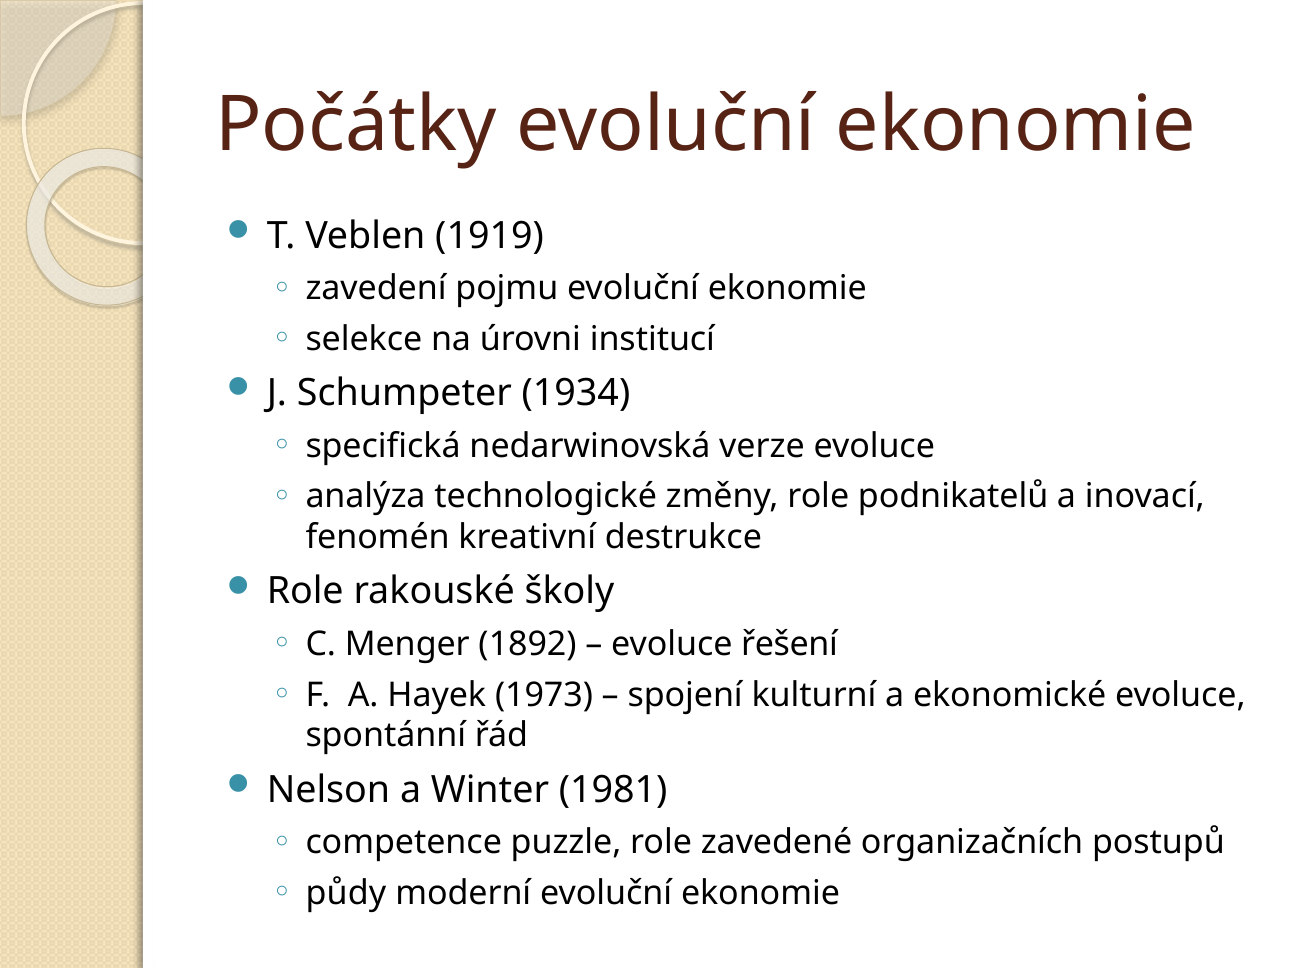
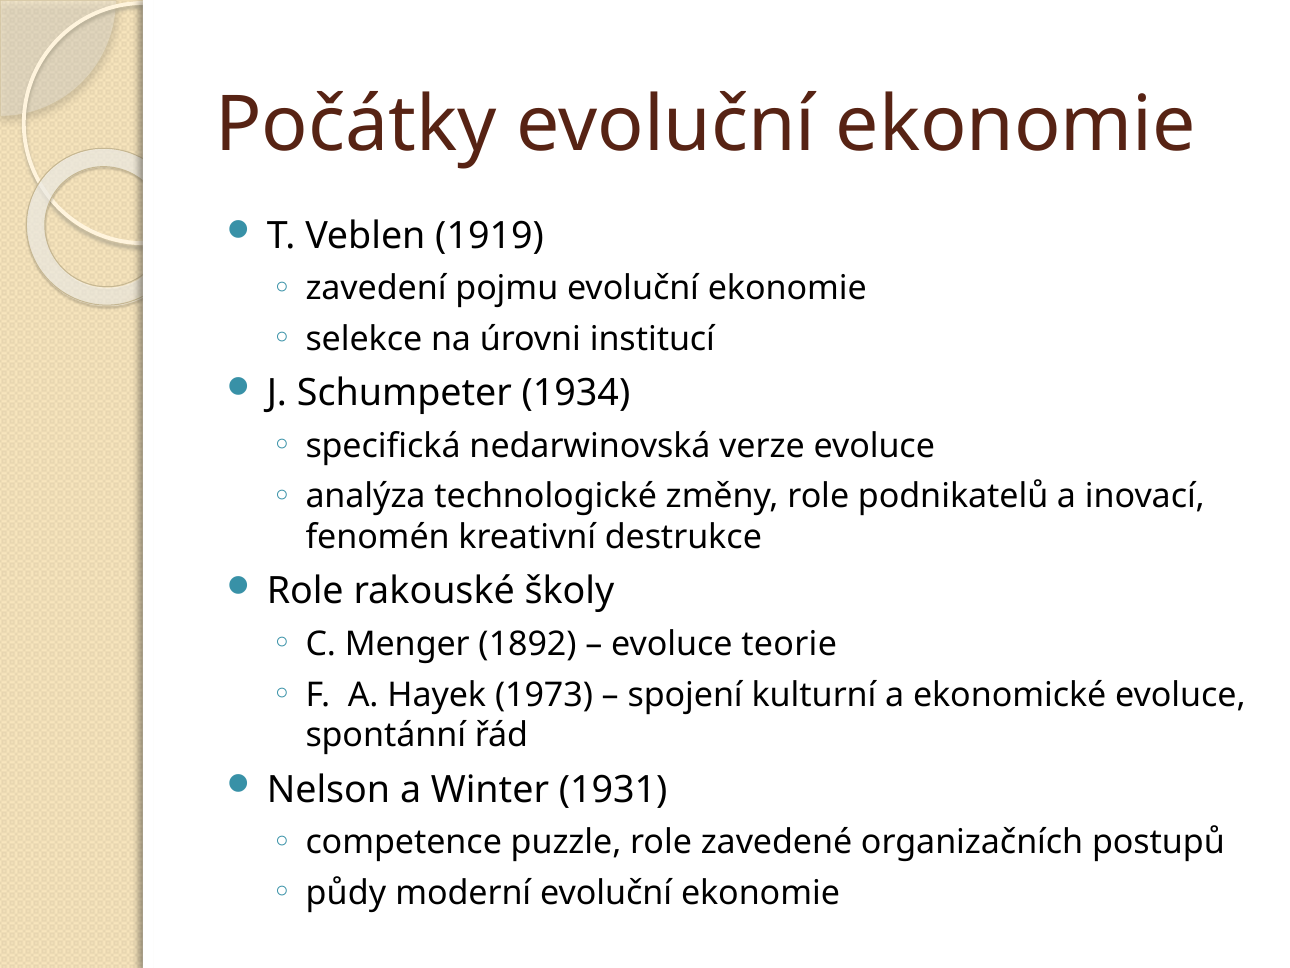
řešení: řešení -> teorie (789, 644)
1981: 1981 -> 1931 (613, 789)
